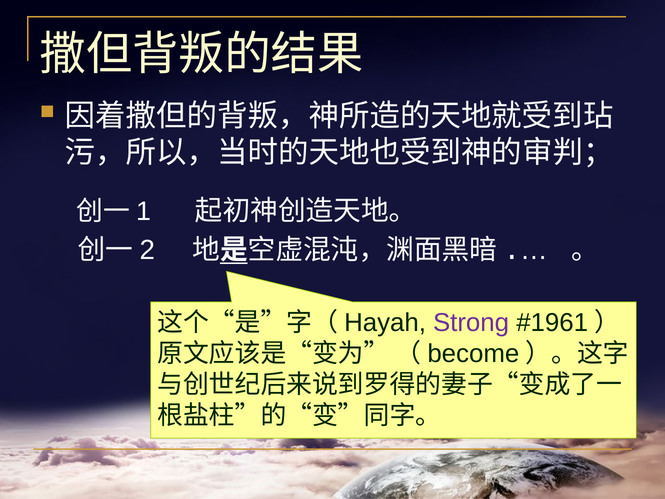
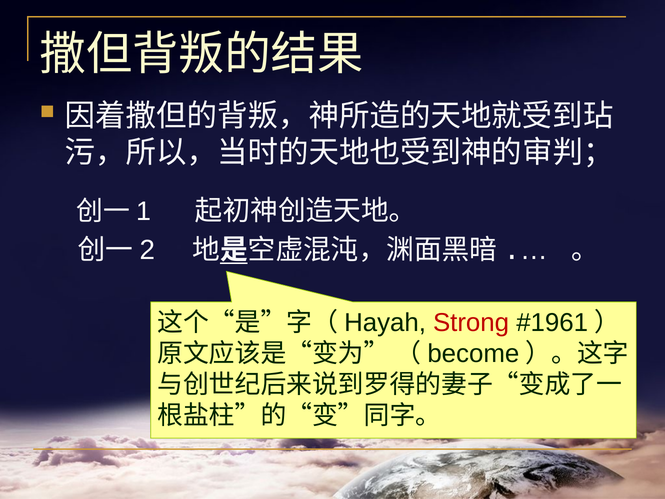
Strong colour: purple -> red (471, 322)
